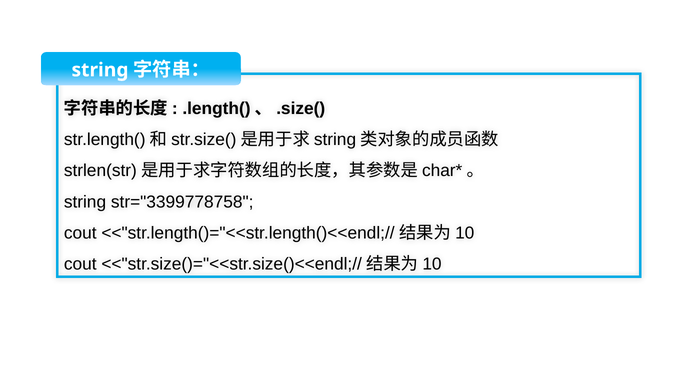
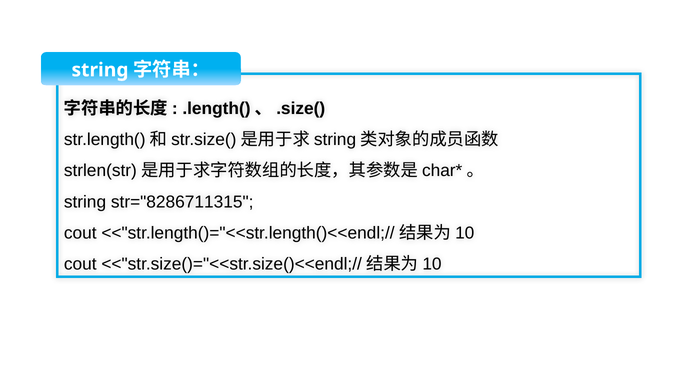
str="3399778758: str="3399778758 -> str="8286711315 (182, 202)
